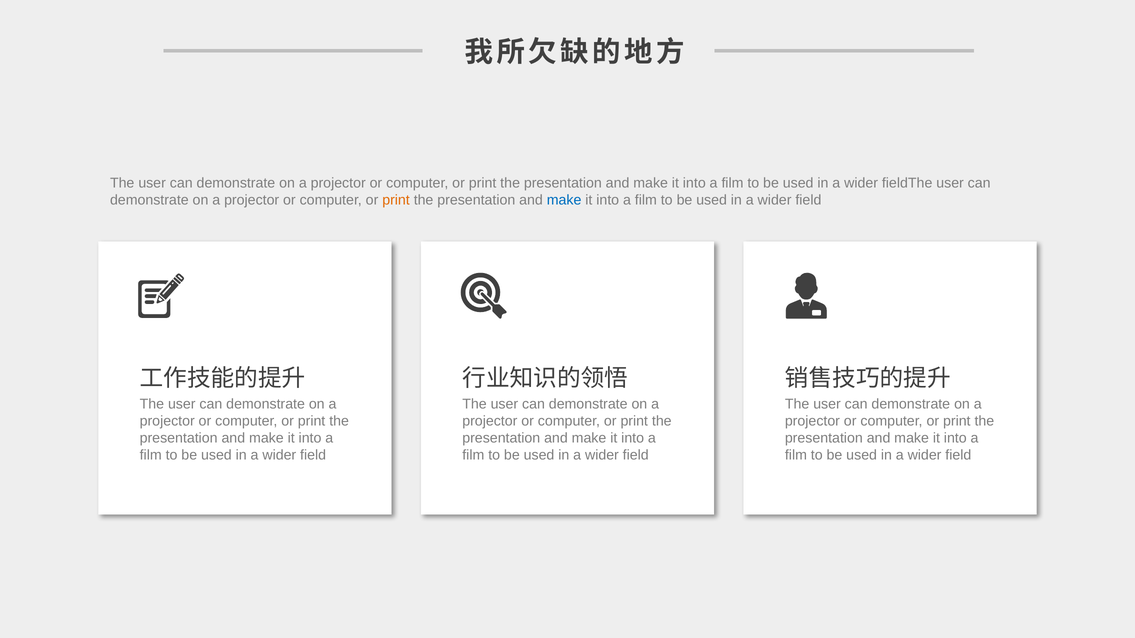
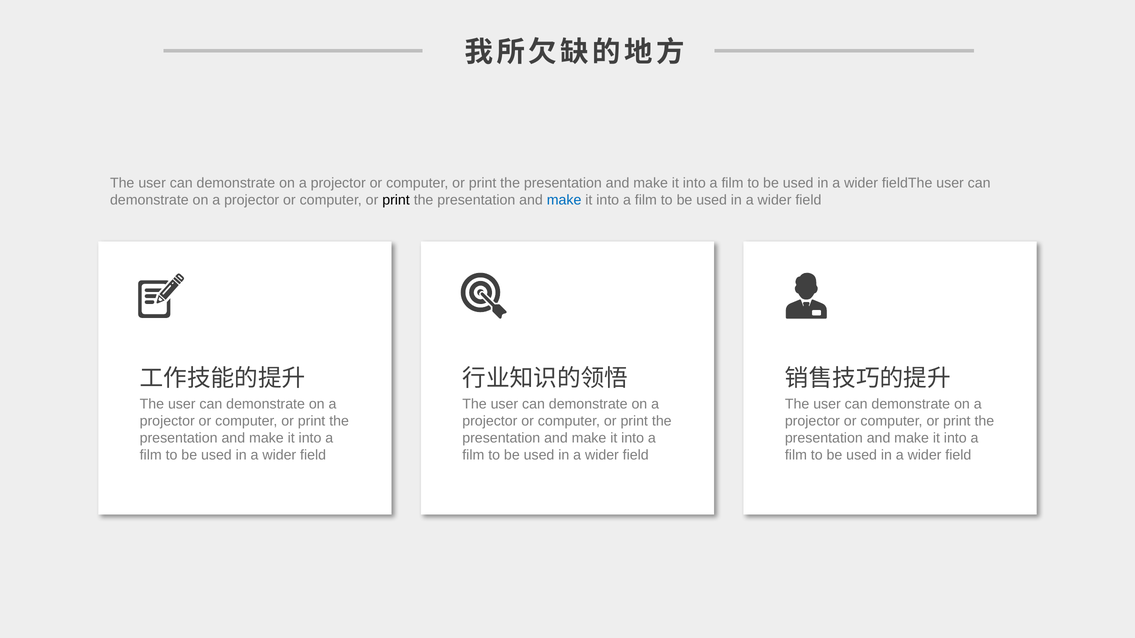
print colour: orange -> black (396, 200)
